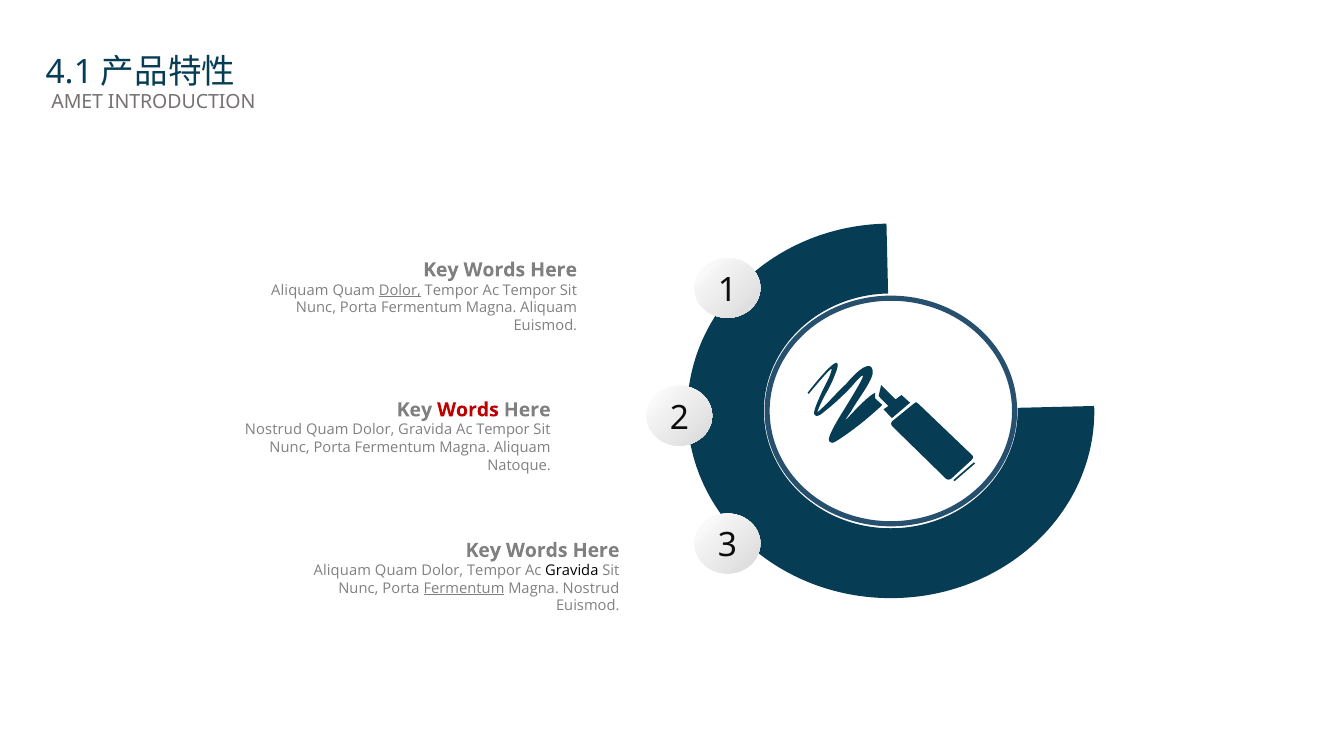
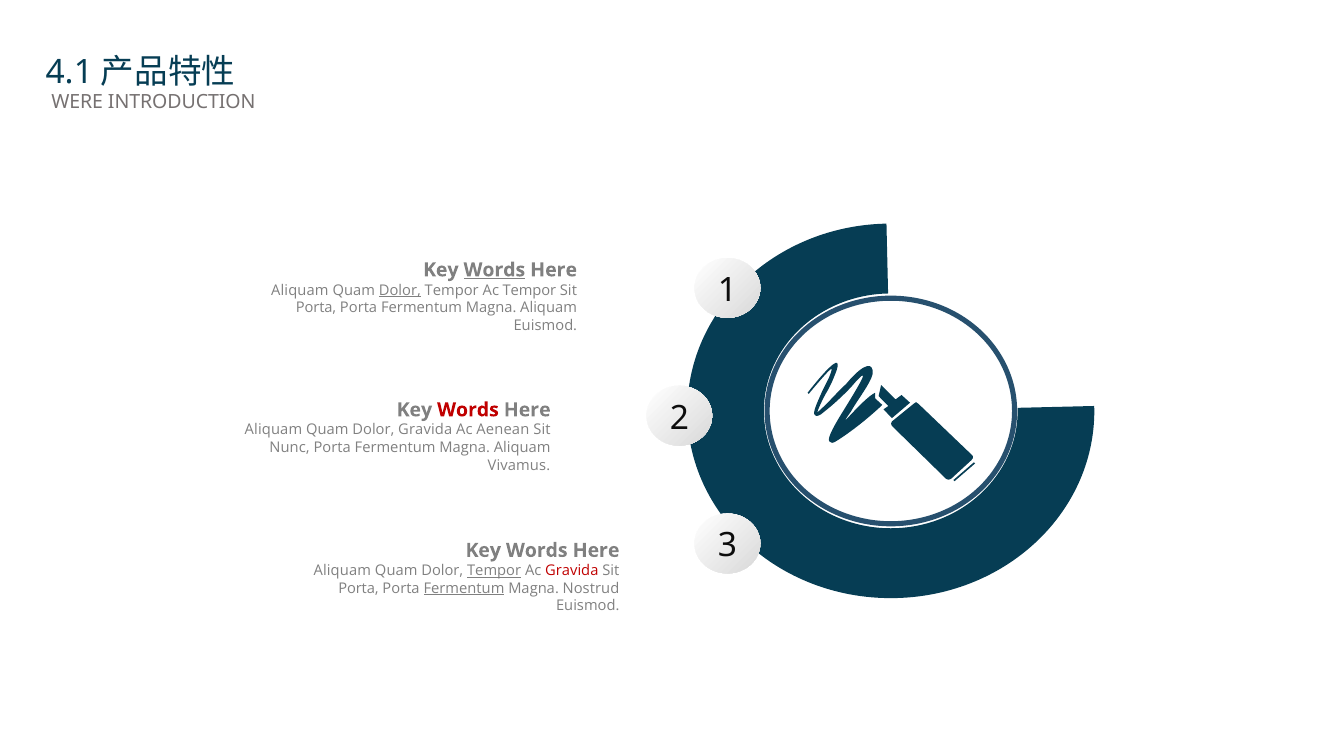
AMET: AMET -> WERE (77, 102)
Words underline: none -> present (494, 270)
Nunc: Nunc -> Porta (316, 308)
Nostrud: Nostrud -> Aliquam (273, 430)
Tempor: Tempor -> Aenean (503, 430)
Natoque: Natoque -> Vivamus (519, 465)
Tempor underline: none -> present (494, 571)
Gravida colour: black -> red (572, 571)
Nunc: Nunc -> Porta (358, 588)
